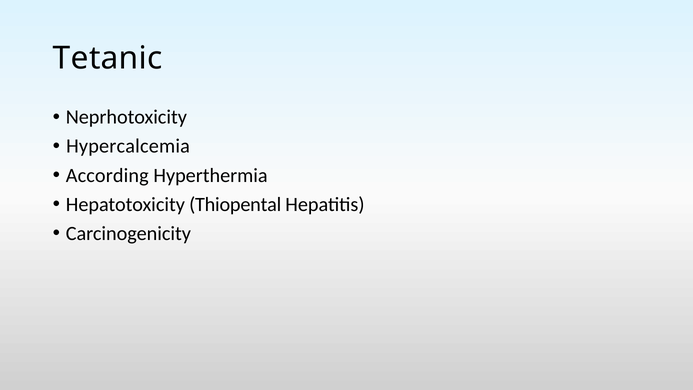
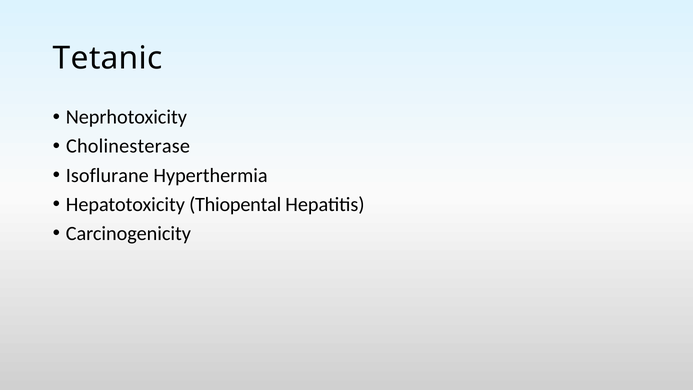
Hypercalcemia: Hypercalcemia -> Cholinesterase (128, 146)
According: According -> Isoflurane (107, 175)
